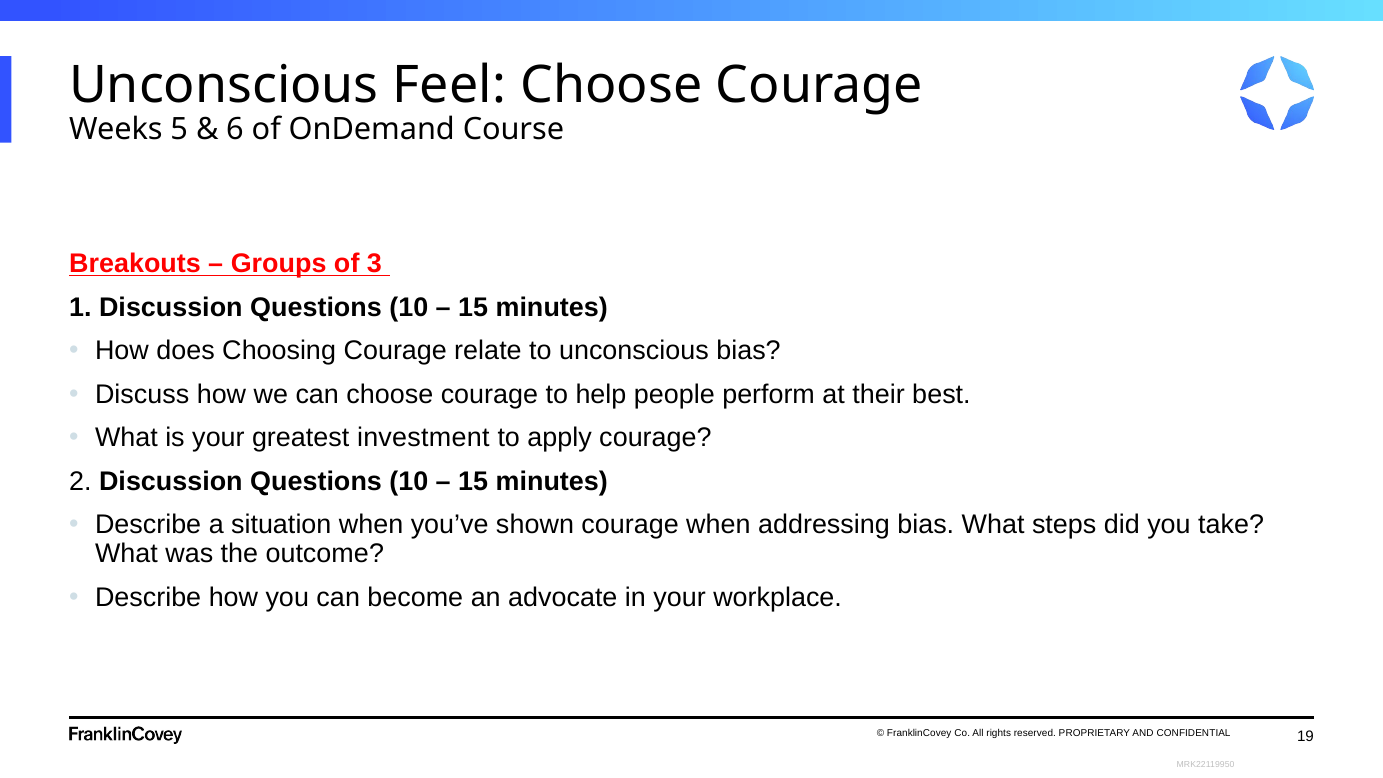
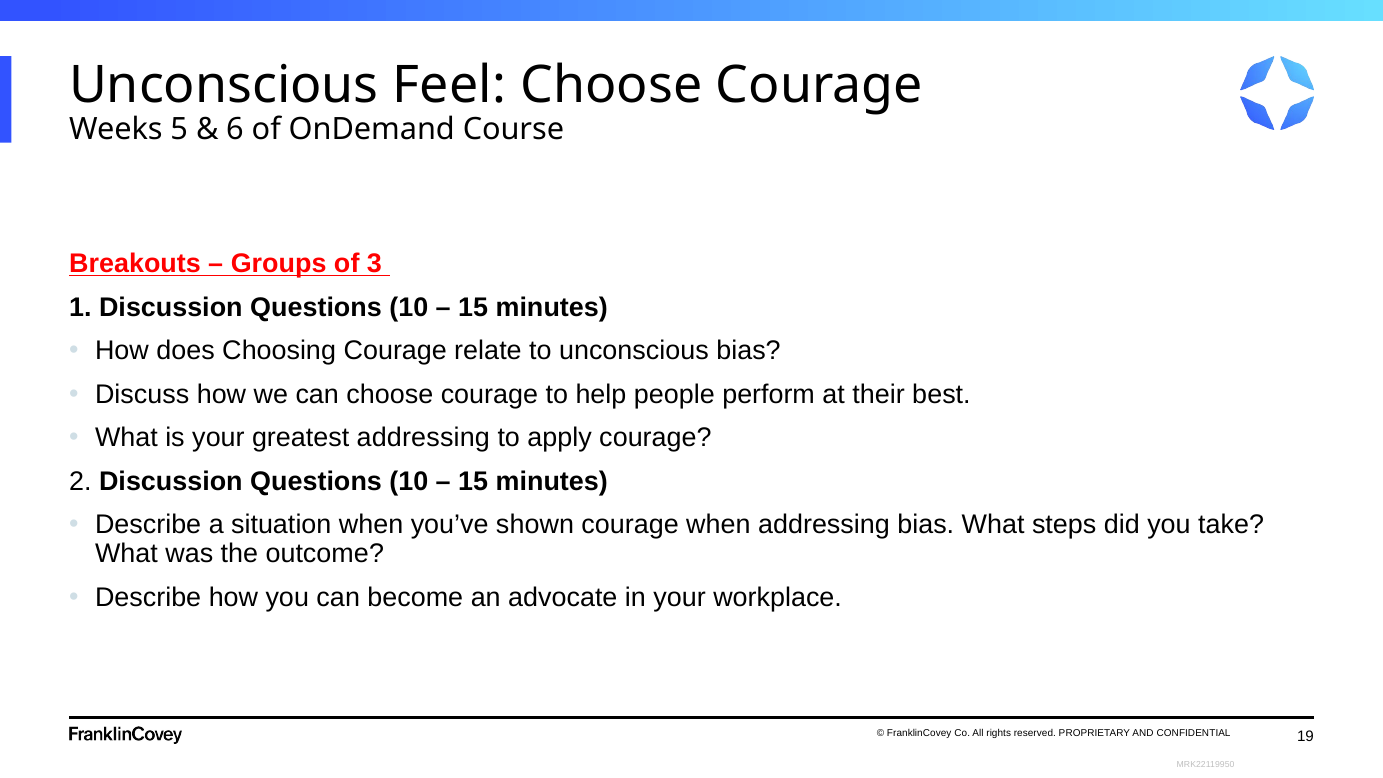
greatest investment: investment -> addressing (423, 438)
